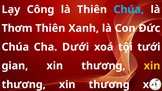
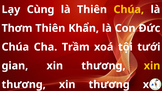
Công: Công -> Cùng (41, 9)
Chúa colour: light blue -> yellow (129, 9)
Xanh: Xanh -> Khẩn (84, 28)
Dưới: Dưới -> Trầm (76, 47)
